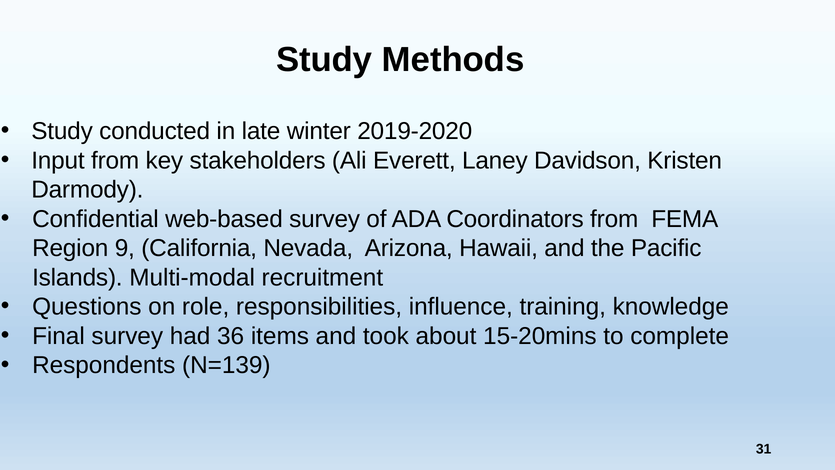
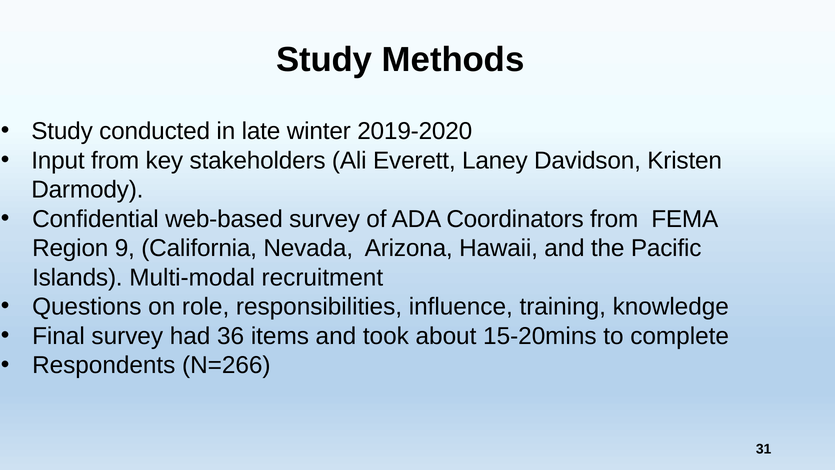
N=139: N=139 -> N=266 (226, 365)
